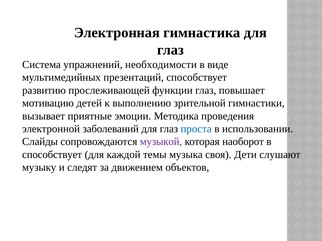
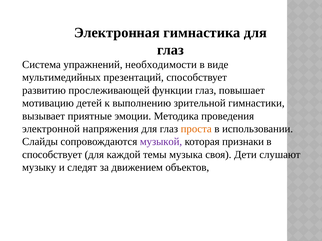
заболеваний: заболеваний -> напряжения (111, 129)
проста colour: blue -> orange (196, 129)
наоборот: наоборот -> признаки (243, 142)
